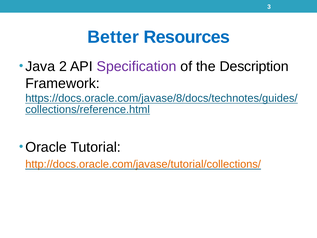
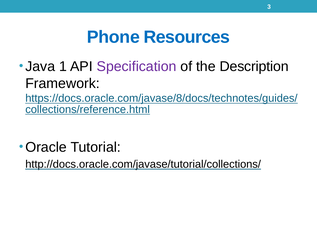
Better: Better -> Phone (113, 37)
2: 2 -> 1 (63, 67)
http://docs.oracle.com/javase/tutorial/collections/ colour: orange -> black (143, 164)
